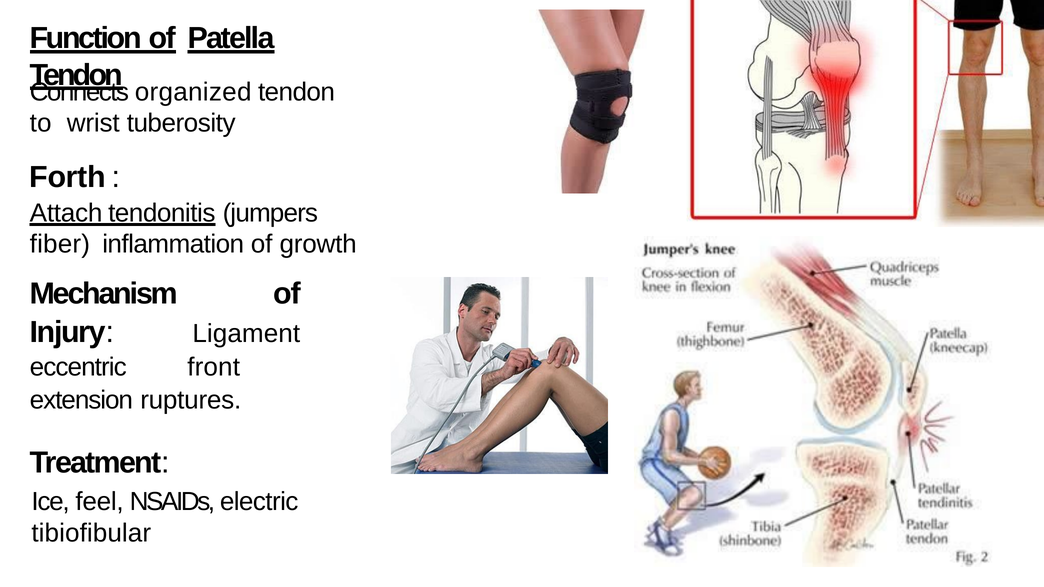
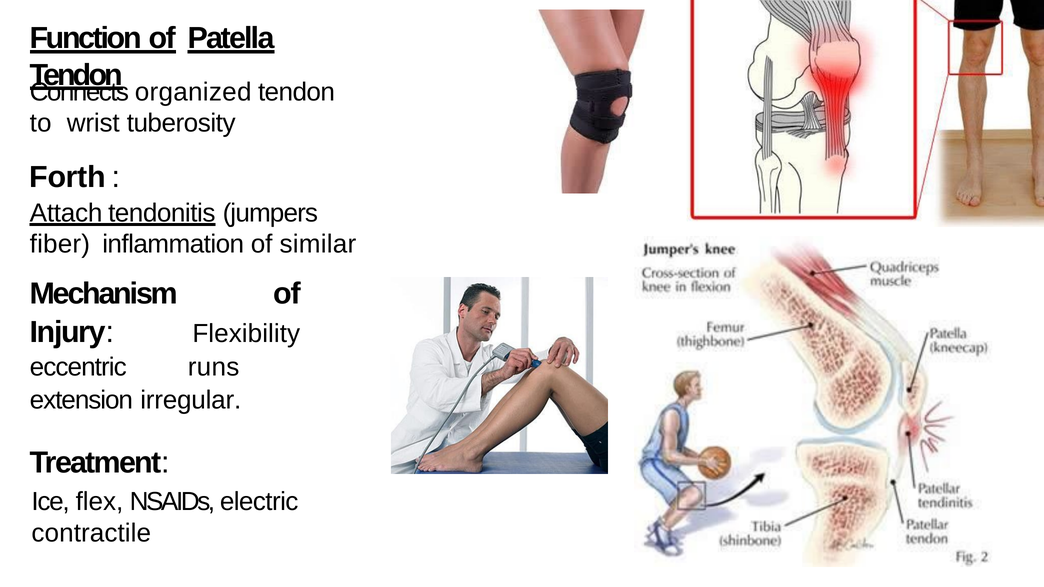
growth: growth -> similar (318, 244)
Ligament: Ligament -> Flexibility (246, 334)
front: front -> runs (214, 367)
ruptures: ruptures -> irregular (191, 400)
feel: feel -> flex (99, 502)
tibiofibular: tibiofibular -> contractile (91, 533)
